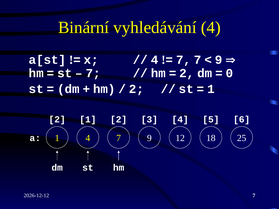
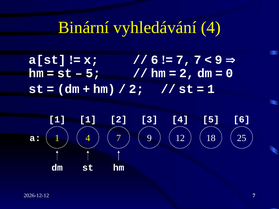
4: 4 -> 6 (155, 60)
7: 7 -> 5 (93, 73)
2: 2 -> 1 (57, 120)
